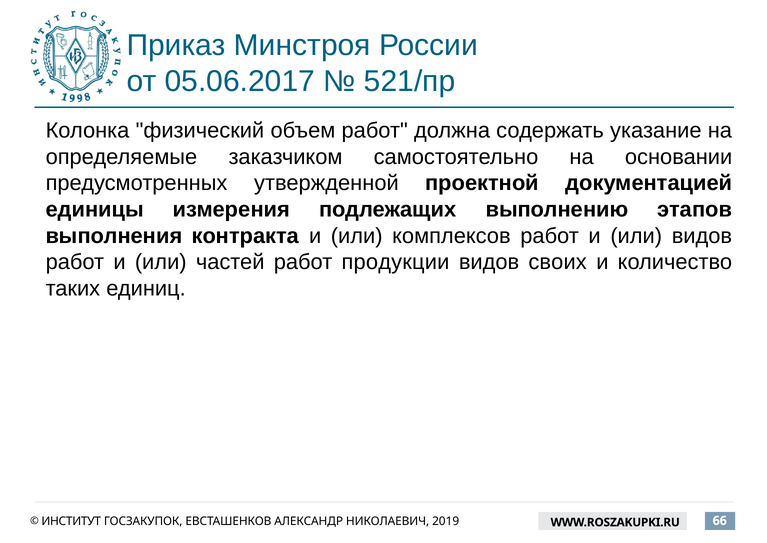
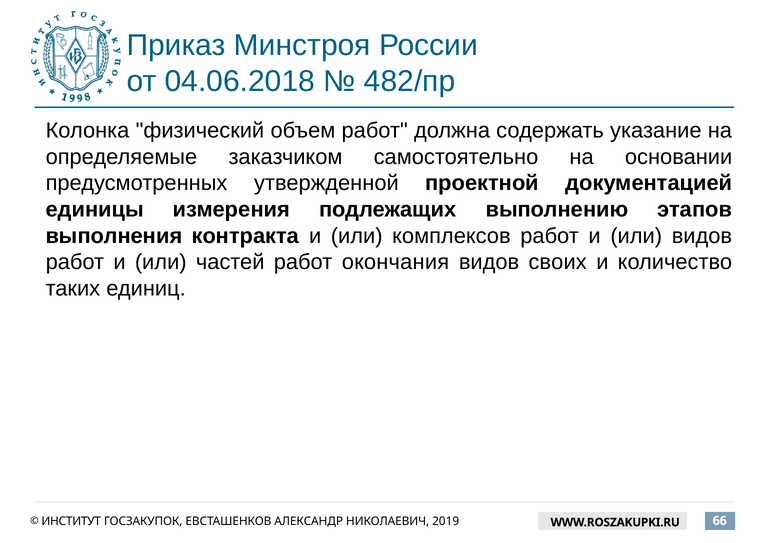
05.06.2017: 05.06.2017 -> 04.06.2018 (240, 81)
521/пр: 521/пр -> 482/пр (410, 81)
продукции: продукции -> окончания (395, 262)
